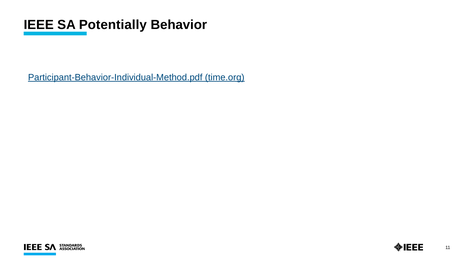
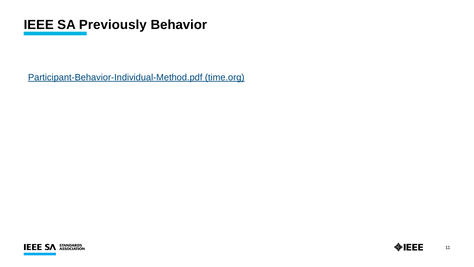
Potentially: Potentially -> Previously (113, 25)
